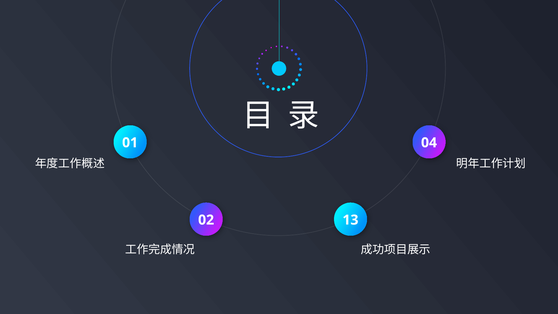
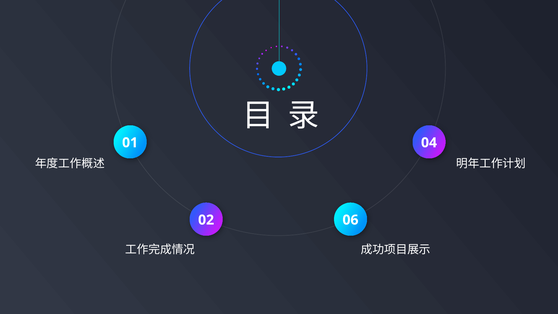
13: 13 -> 06 (350, 220)
